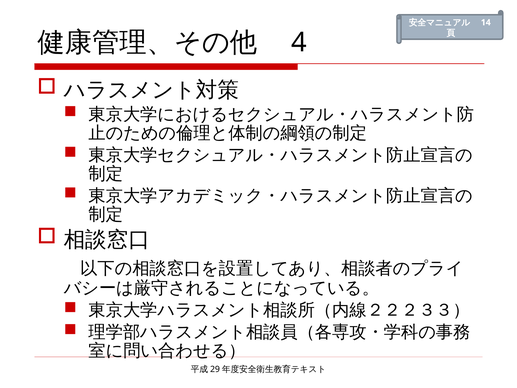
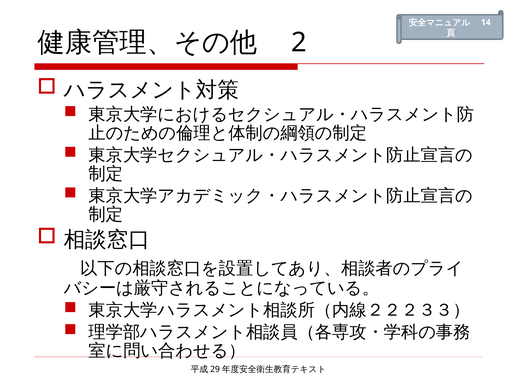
4: 4 -> 2 (299, 42)
